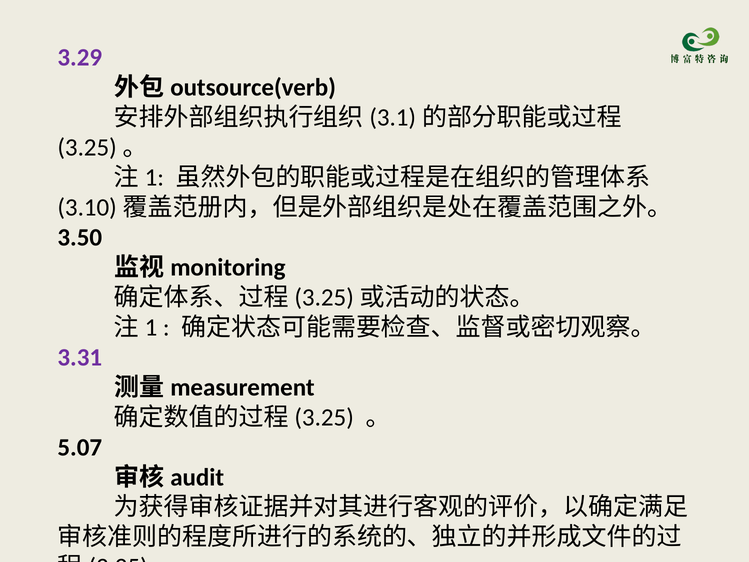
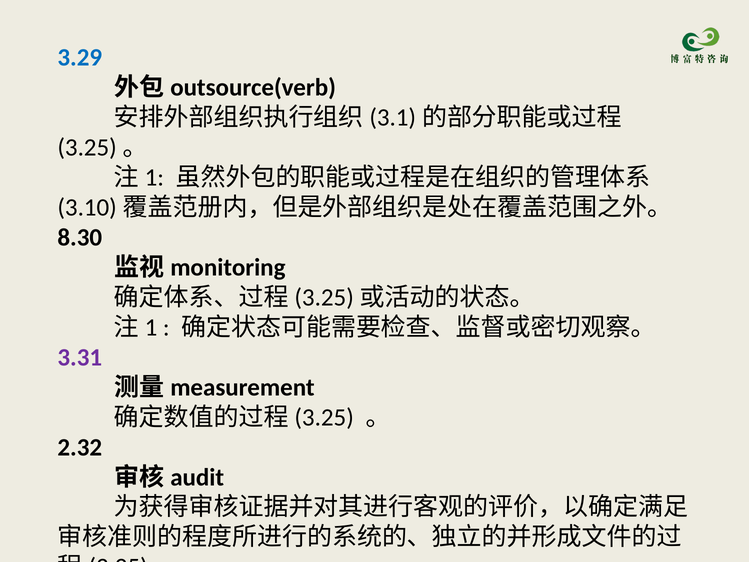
3.29 colour: purple -> blue (80, 58)
3.50: 3.50 -> 8.30 (80, 237)
5.07: 5.07 -> 2.32 (80, 447)
